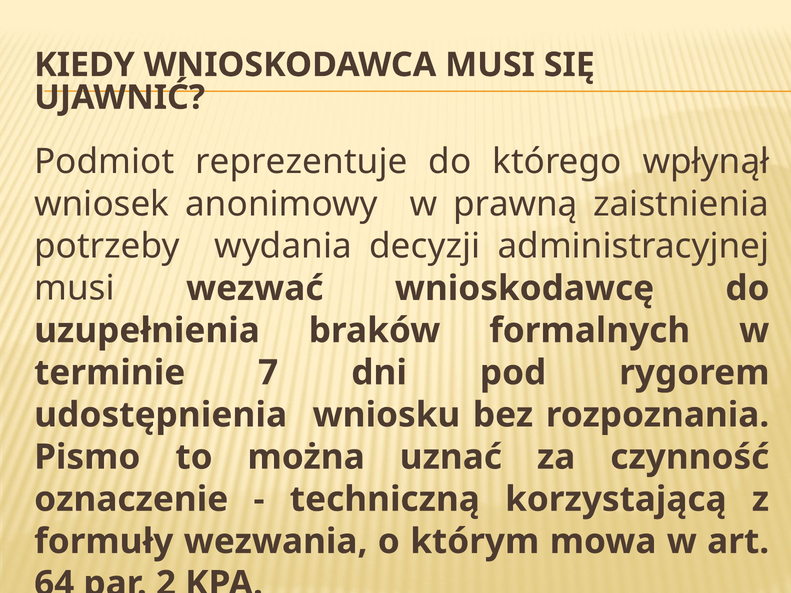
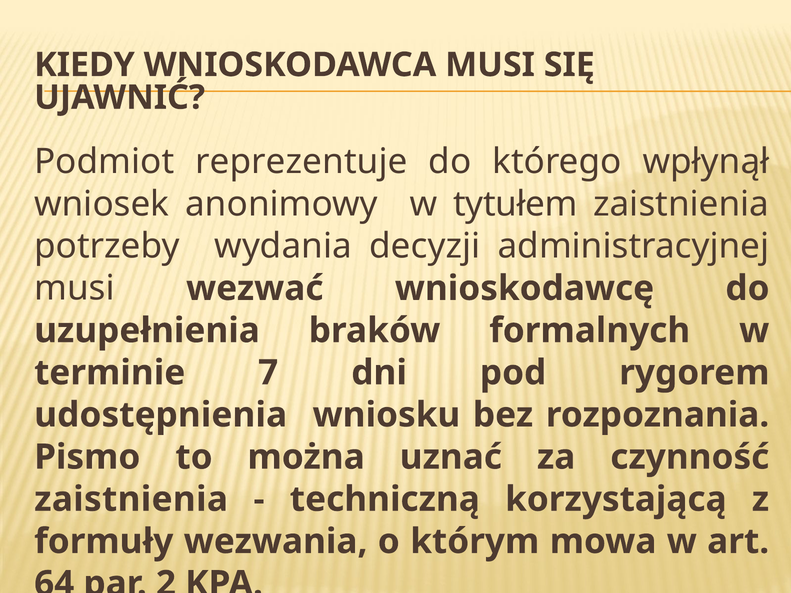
prawną: prawną -> tytułem (515, 204)
oznaczenie: oznaczenie -> zaistnienia (131, 499)
